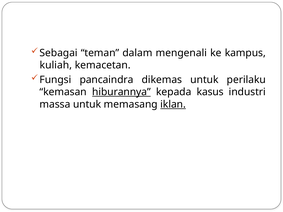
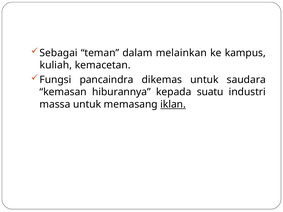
mengenali: mengenali -> melainkan (181, 53)
perilaku: perilaku -> saudara (246, 80)
hiburannya underline: present -> none (121, 92)
kasus: kasus -> suatu (210, 92)
